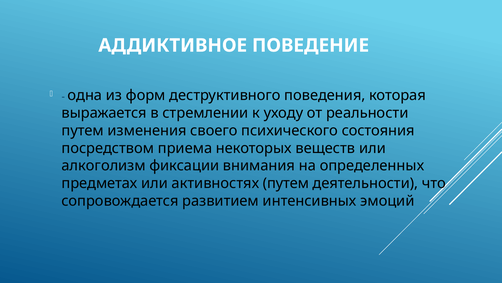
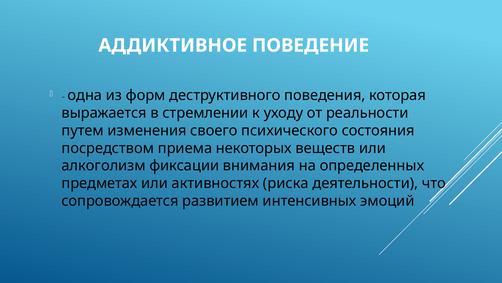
активностях путем: путем -> риска (286, 183)
